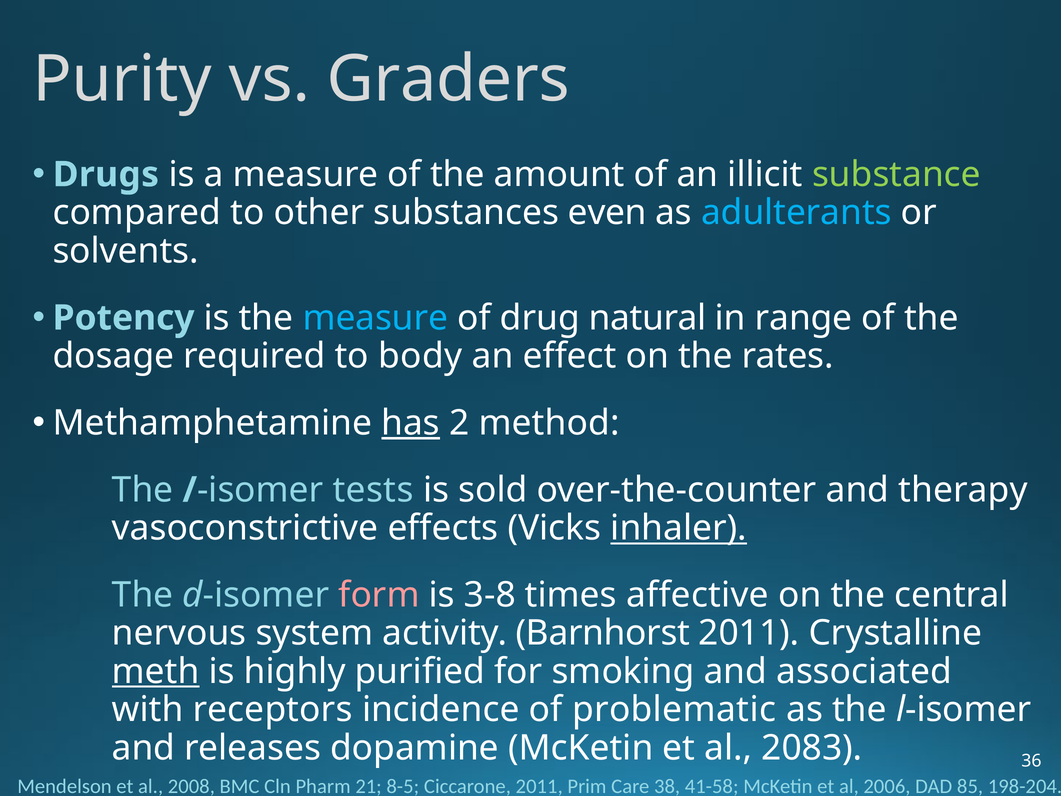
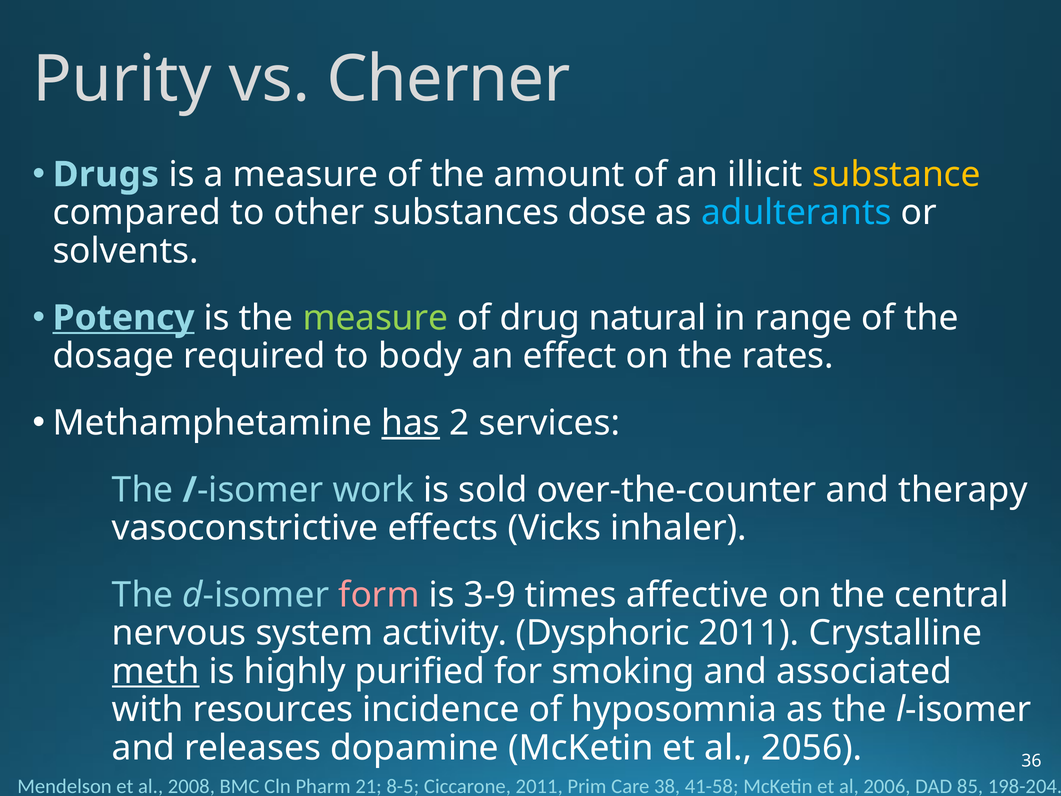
Graders: Graders -> Cherner (449, 79)
substance colour: light green -> yellow (896, 175)
even: even -> dose (607, 213)
Potency underline: none -> present (124, 318)
measure colour: light blue -> light green (375, 318)
method: method -> services (549, 423)
tests: tests -> work (373, 490)
inhaler underline: present -> none (679, 528)
3-8: 3-8 -> 3-9 (490, 595)
Barnhorst: Barnhorst -> Dysphoric (603, 633)
receptors: receptors -> resources (273, 709)
problematic: problematic -> hyposomnia (674, 709)
2083: 2083 -> 2056 (812, 748)
